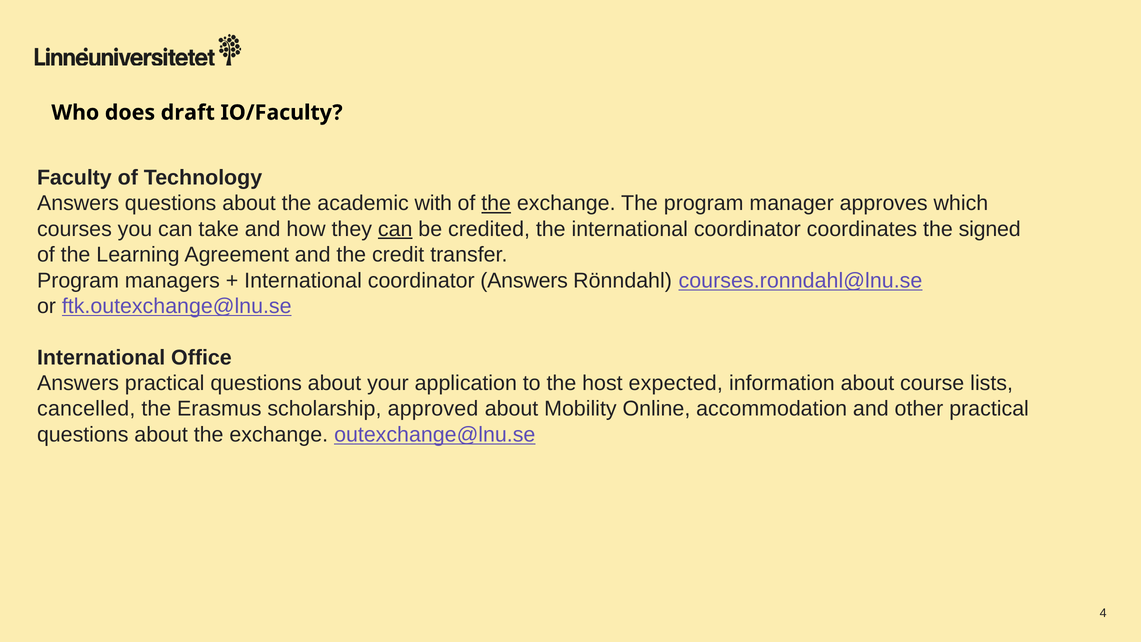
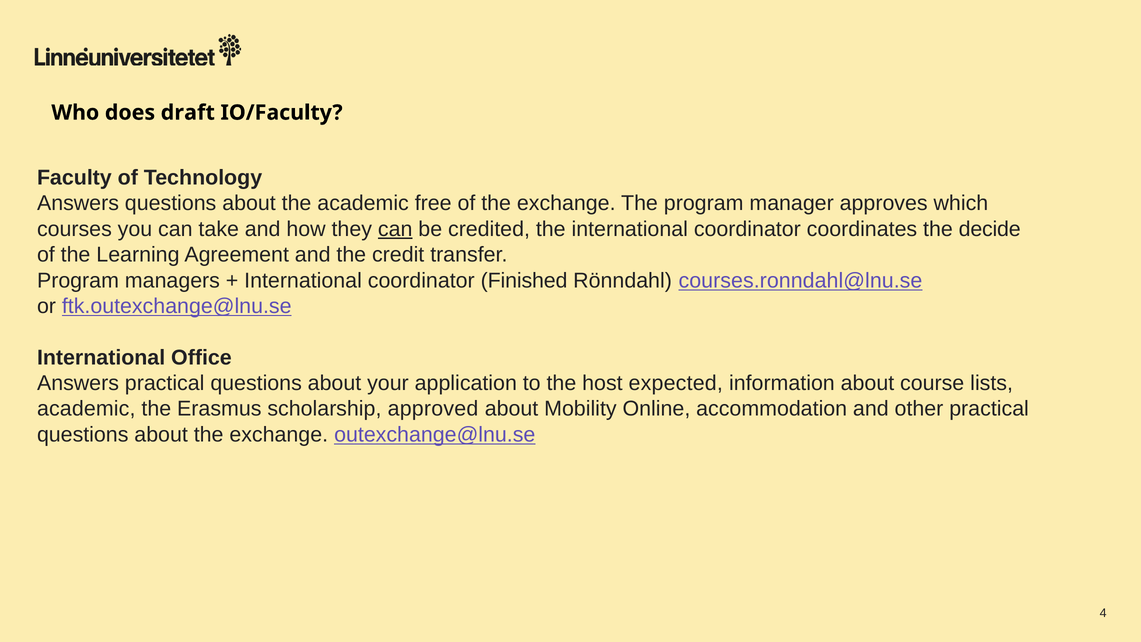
with: with -> free (433, 203)
the underline: present -> none (496, 203)
signed: signed -> decide (990, 229)
coordinator Answers: Answers -> Finished (524, 280)
cancelled: cancelled -> academic (86, 409)
